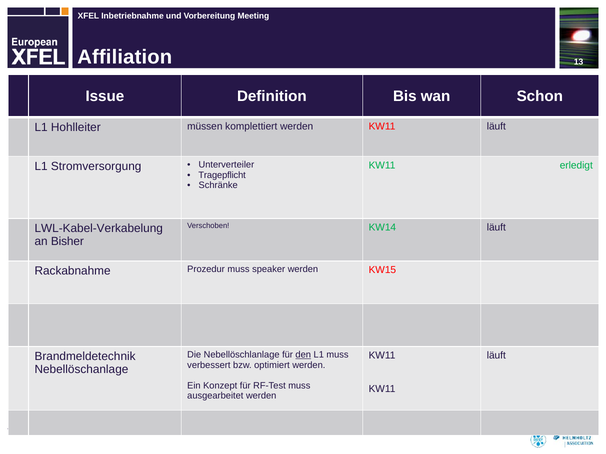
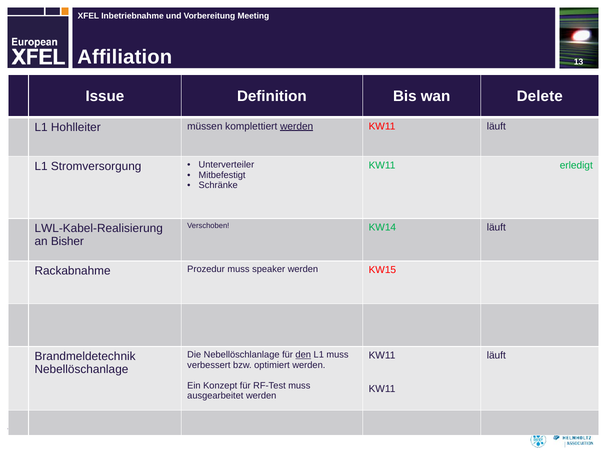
Schon: Schon -> Delete (540, 96)
werden underline: none -> present (297, 126)
Tragepflicht: Tragepflicht -> Mitbefestigt (222, 175)
LWL-Kabel-Verkabelung: LWL-Kabel-Verkabelung -> LWL-Kabel-Realisierung (99, 229)
